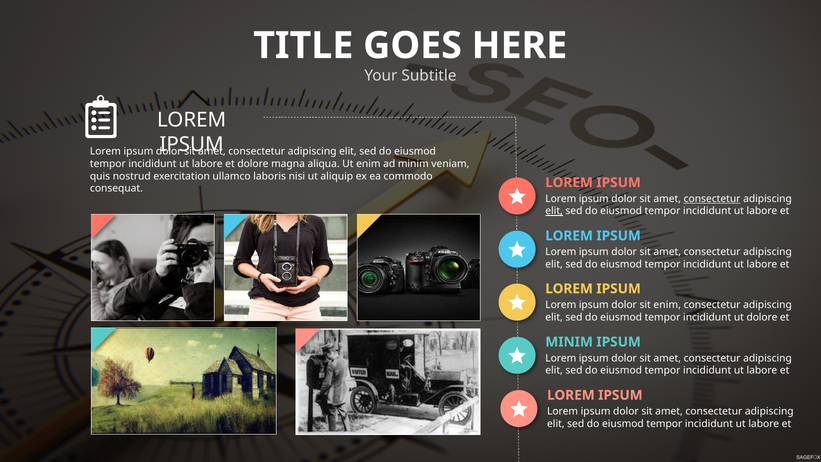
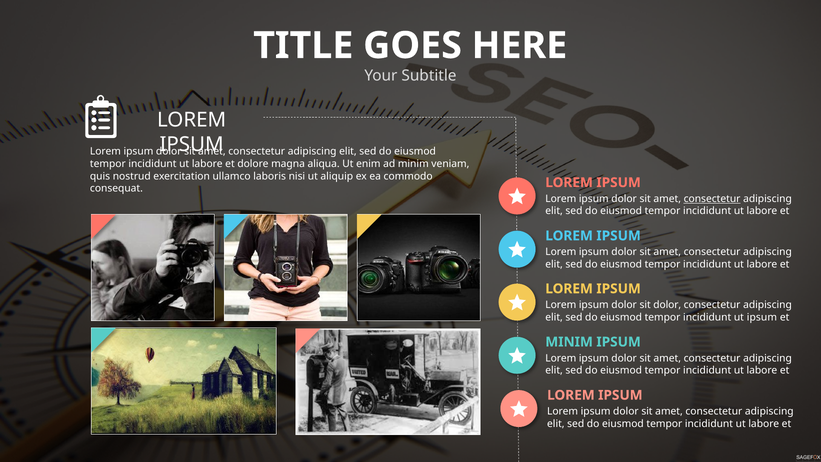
elit underline: present -> none (554, 211)
sit enim: enim -> dolor (667, 305)
ut dolore: dolore -> ipsum (762, 317)
